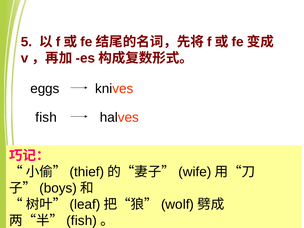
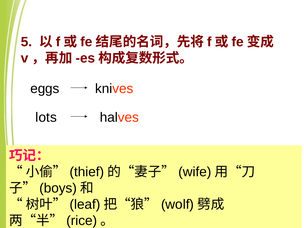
fish: fish -> lots (46, 117)
fish: fish -> rice (82, 221)
